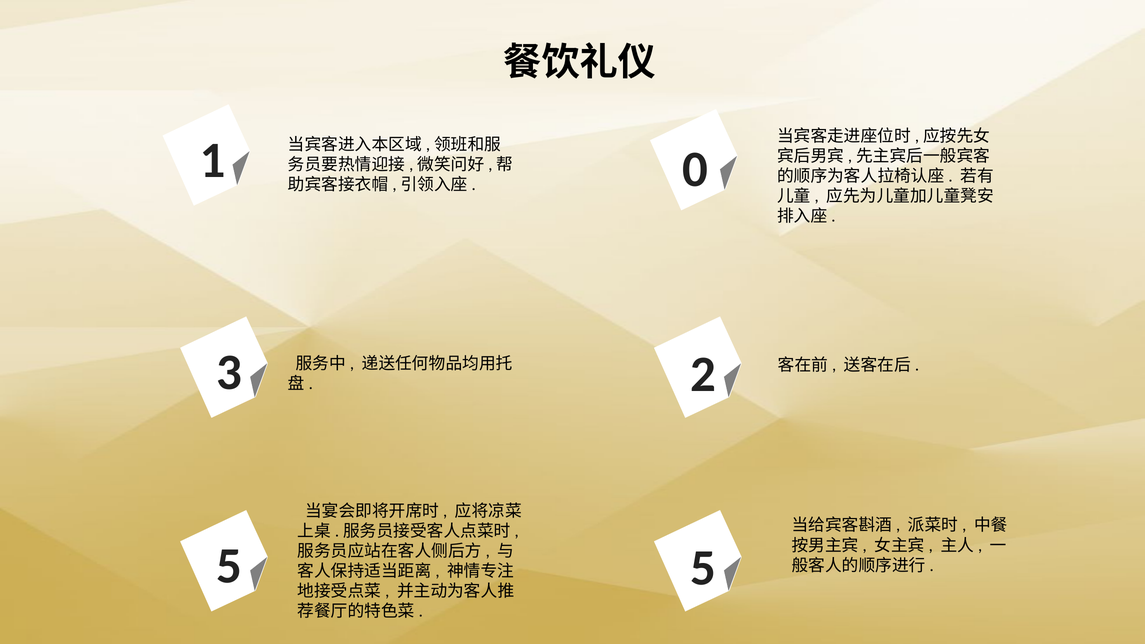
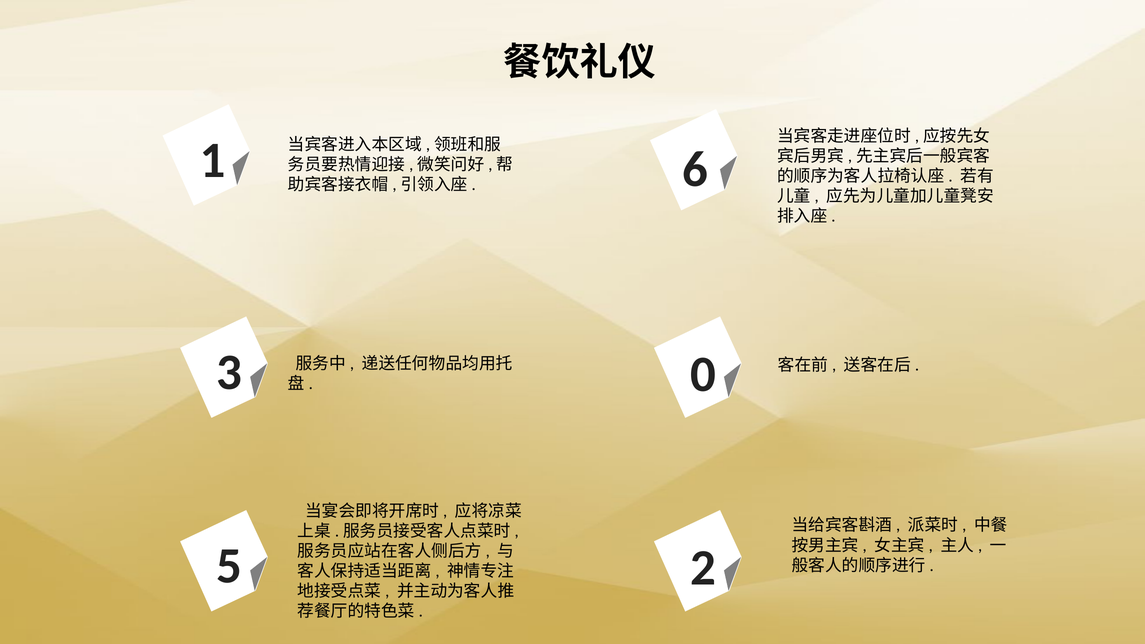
0: 0 -> 6 (695, 170)
2: 2 -> 0 (703, 374)
5 5: 5 -> 2 (703, 568)
